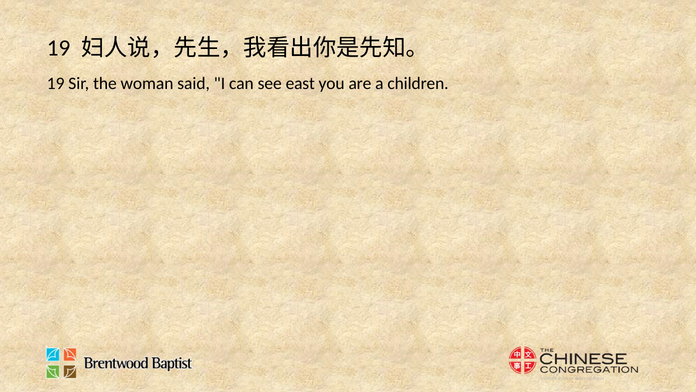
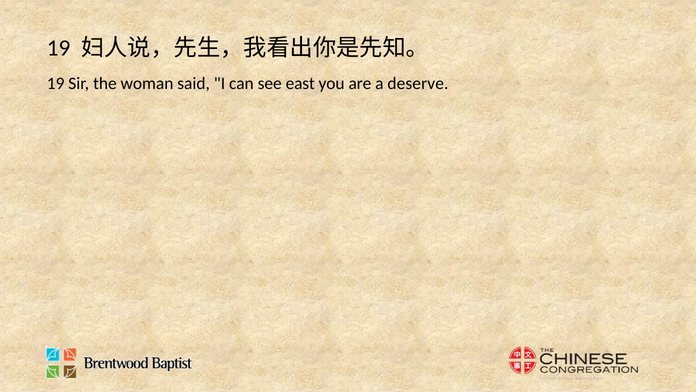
children: children -> deserve (418, 84)
